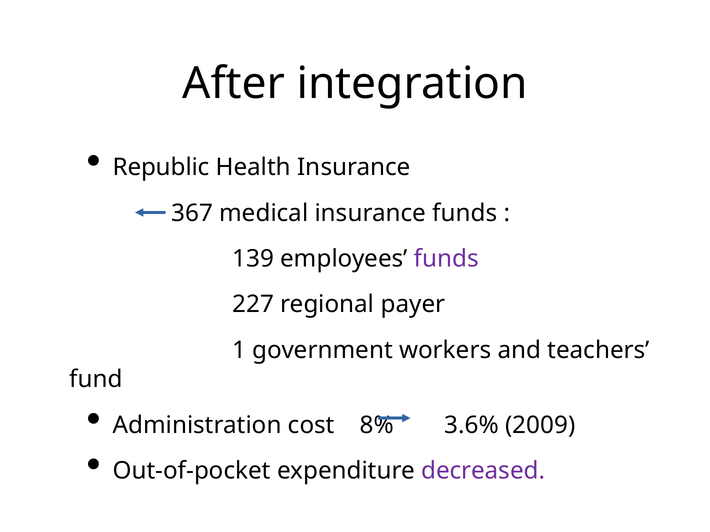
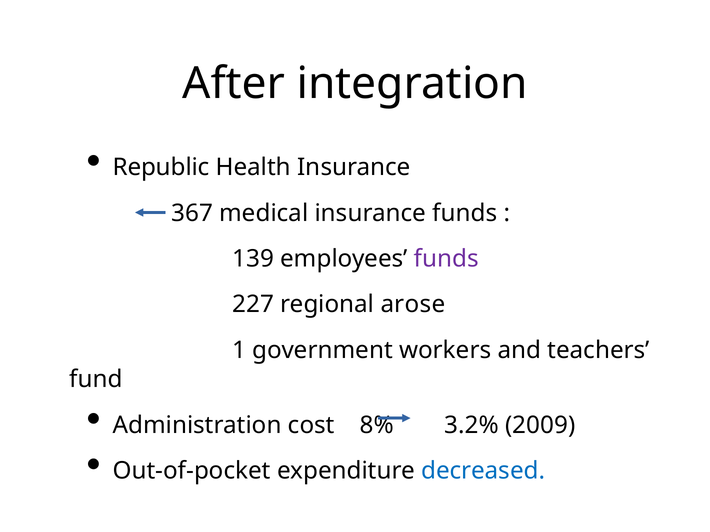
payer: payer -> arose (413, 305)
3.6%: 3.6% -> 3.2% (472, 425)
decreased colour: purple -> blue (483, 471)
